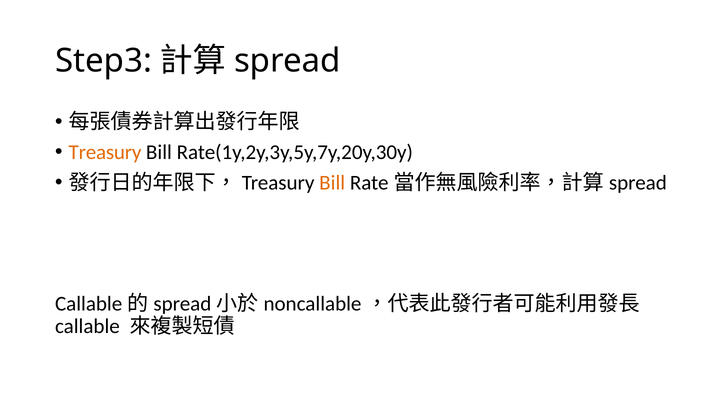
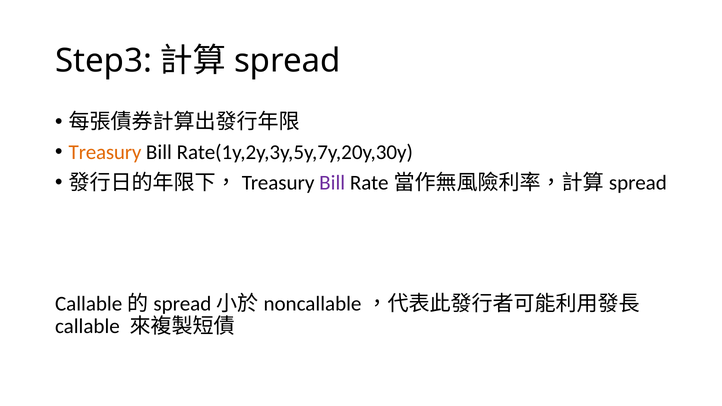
Bill colour: orange -> purple (332, 183)
